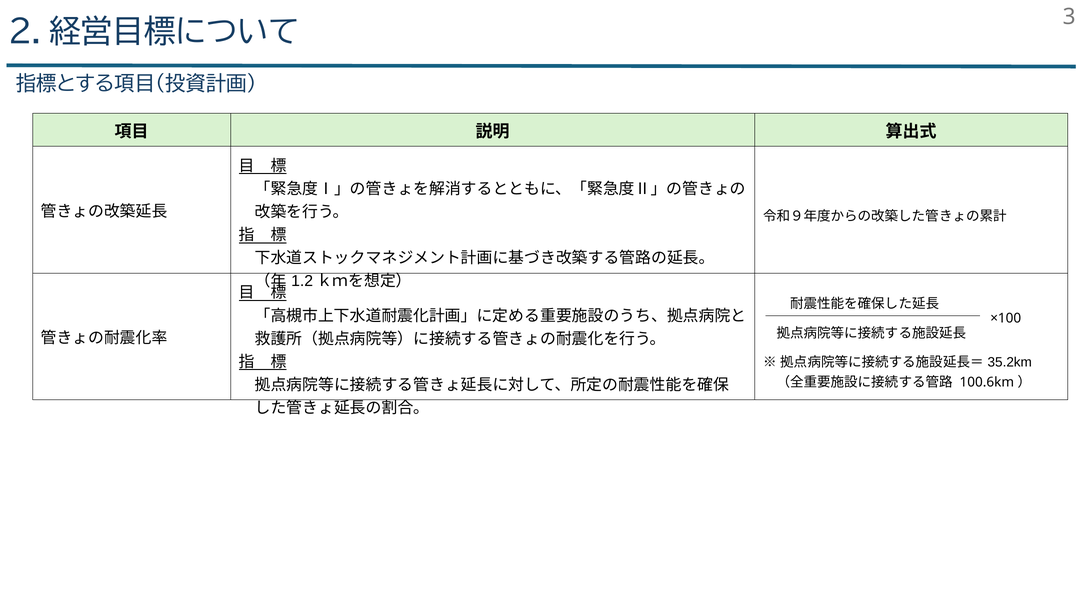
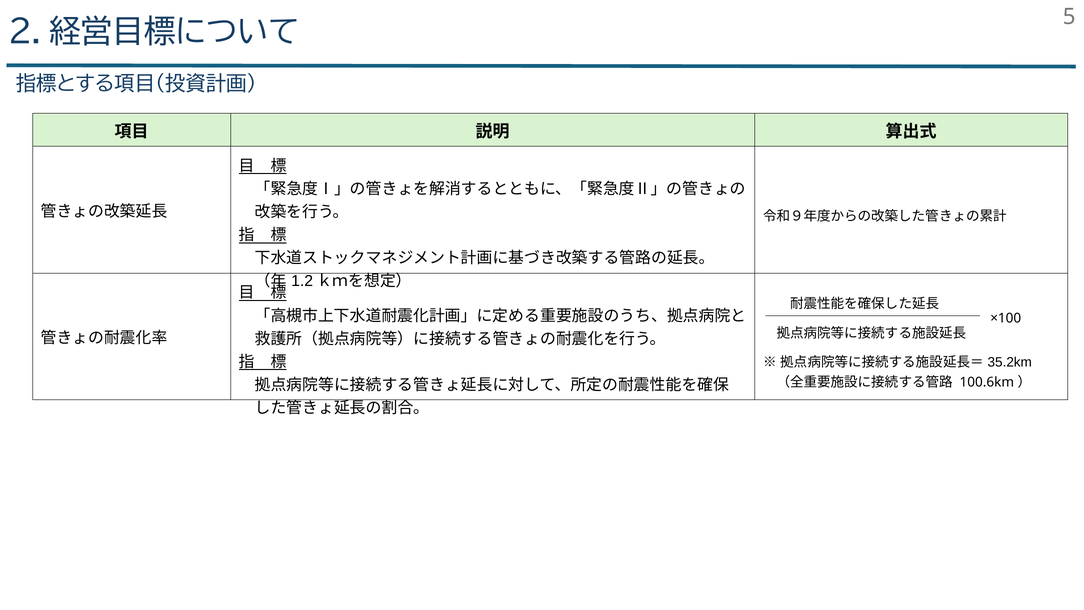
3: 3 -> 5 (1069, 17)
